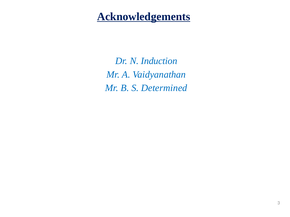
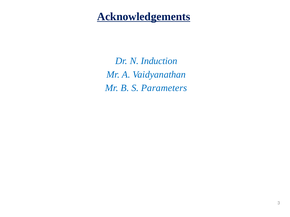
Determined: Determined -> Parameters (164, 88)
